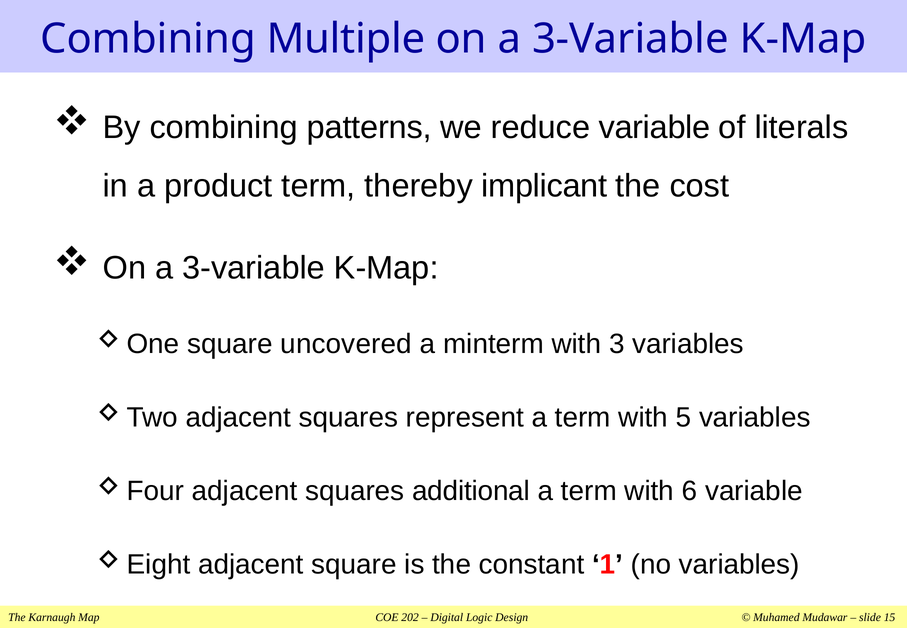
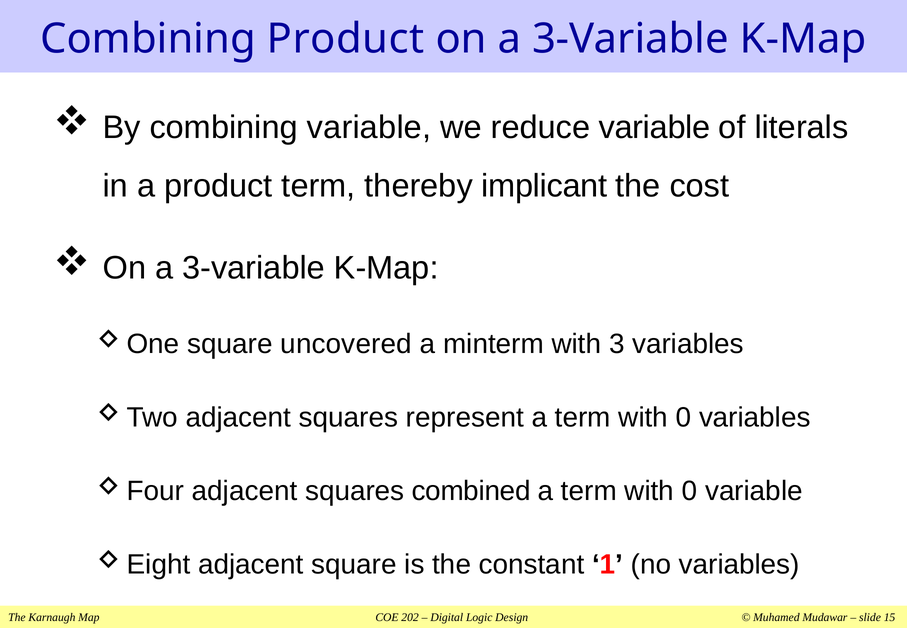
Combining Multiple: Multiple -> Product (346, 39)
combining patterns: patterns -> variable (369, 127)
5: 5 -> 0 (683, 417)
additional: additional -> combined (471, 491)
6: 6 -> 0 (690, 491)
